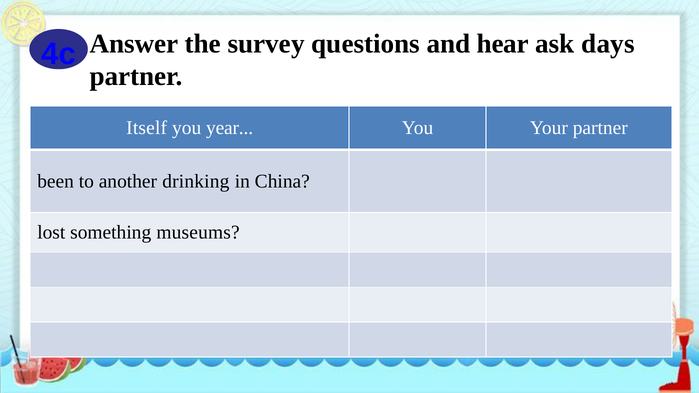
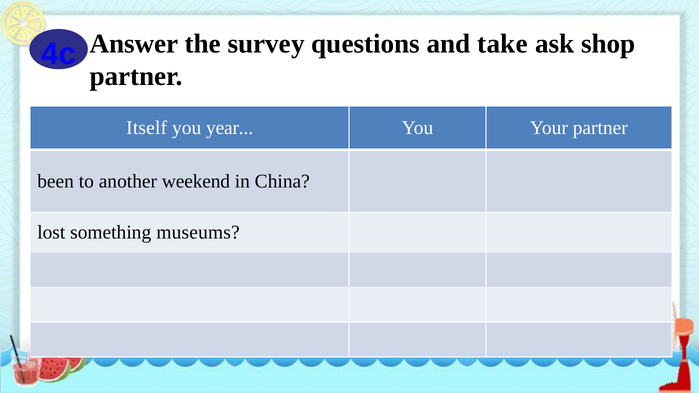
hear: hear -> take (503, 44)
days: days -> shop (608, 44)
drinking: drinking -> weekend (196, 181)
